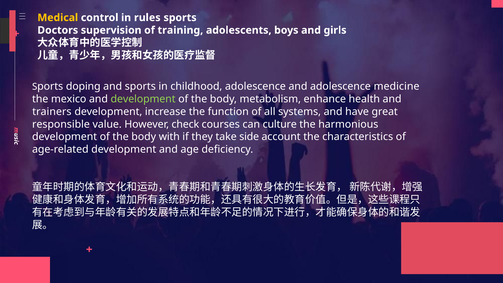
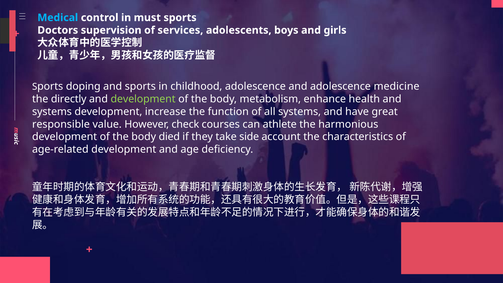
Medical colour: yellow -> light blue (58, 18)
rules: rules -> must (147, 18)
training: training -> services (180, 30)
mexico: mexico -> directly (69, 99)
trainers: trainers -> systems (52, 112)
culture: culture -> athlete (280, 124)
with: with -> died (169, 137)
